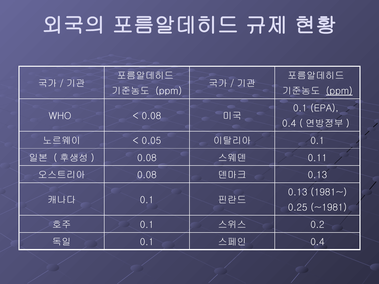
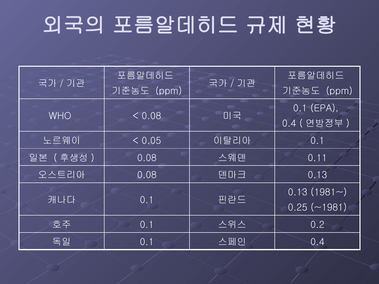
ppm underline: present -> none (339, 91)
